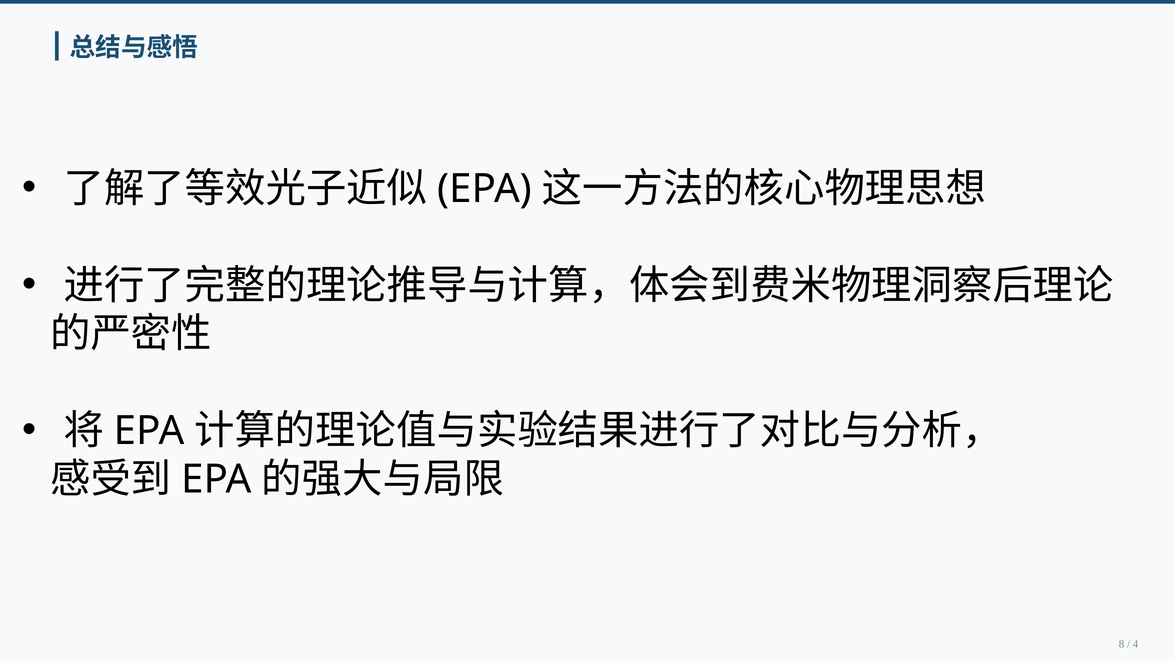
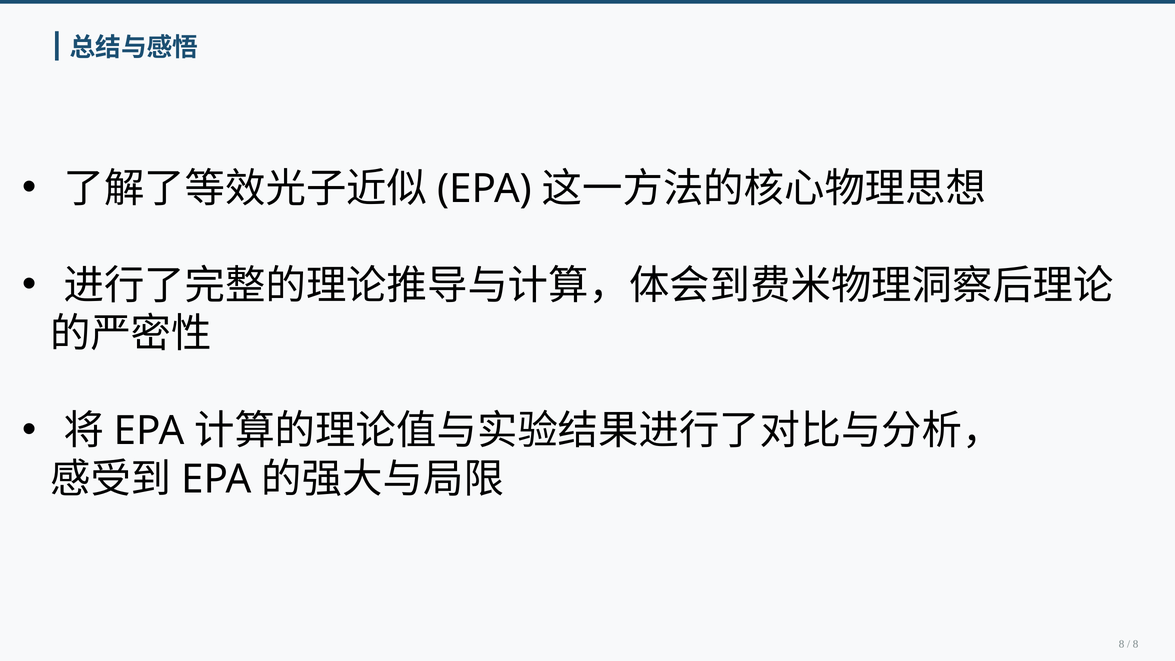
4: 4 -> 8 (1136, 644)
